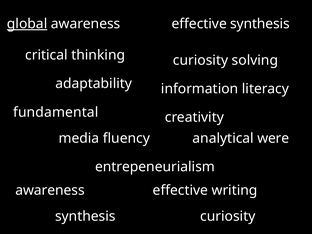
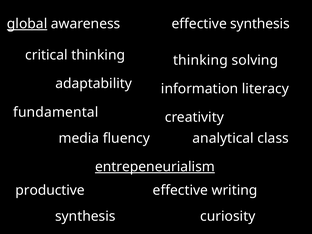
thinking curiosity: curiosity -> thinking (200, 60)
were: were -> class (273, 138)
entrepeneurialism underline: none -> present (155, 167)
awareness: awareness -> productive (50, 190)
